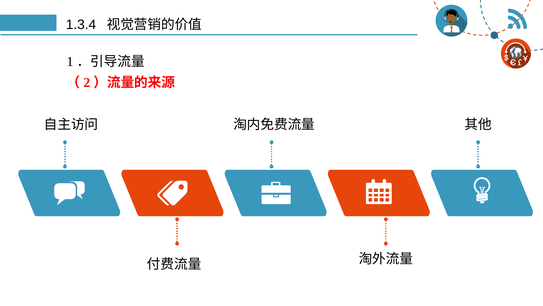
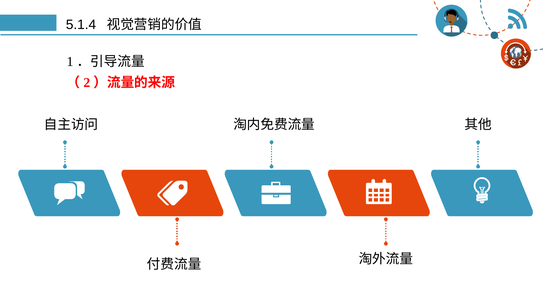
1.3.4: 1.3.4 -> 5.1.4 (81, 25)
